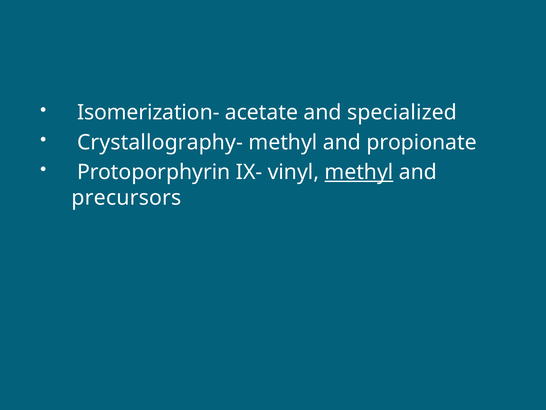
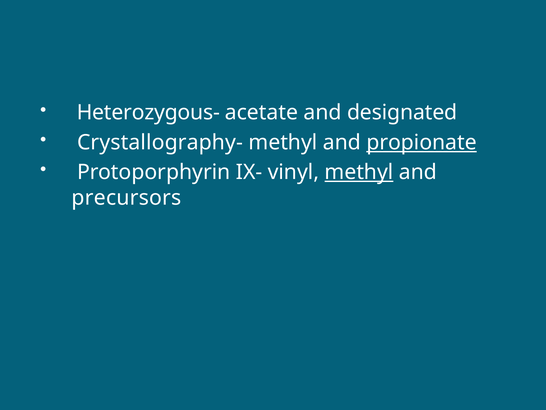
Isomerization-: Isomerization- -> Heterozygous- (148, 112)
specialized: specialized -> designated (402, 112)
propionate underline: none -> present (422, 142)
